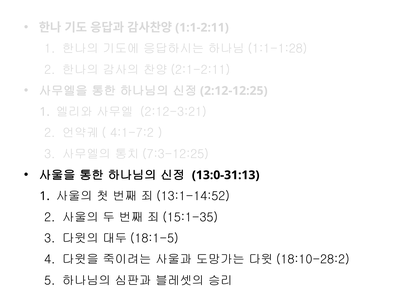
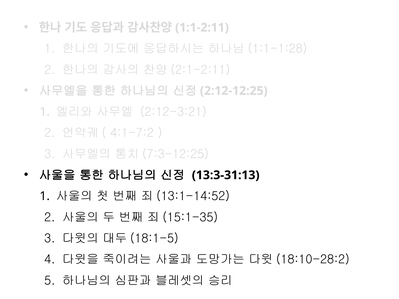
13:0-31:13: 13:0-31:13 -> 13:3-31:13 (226, 175)
